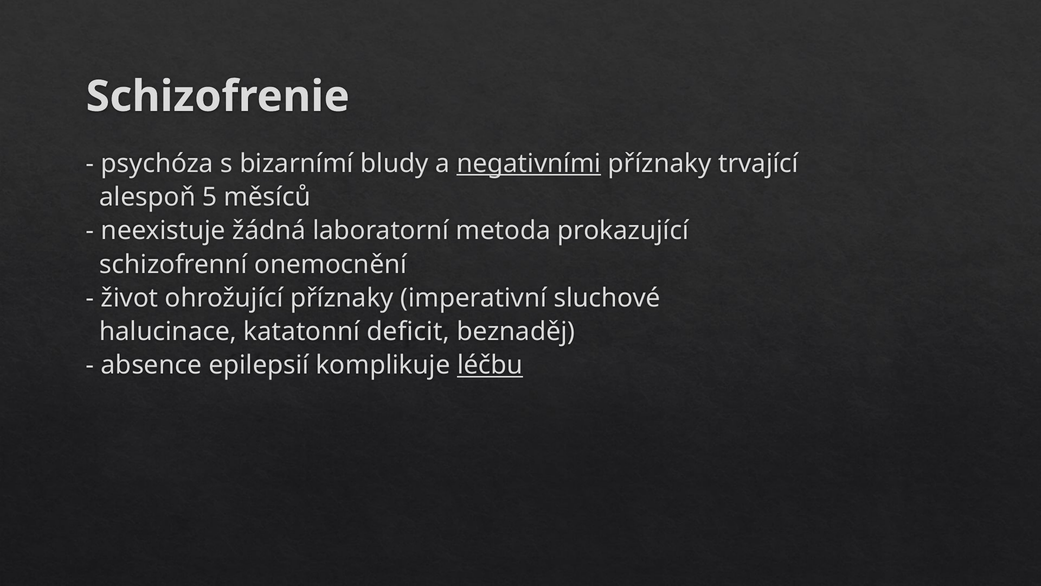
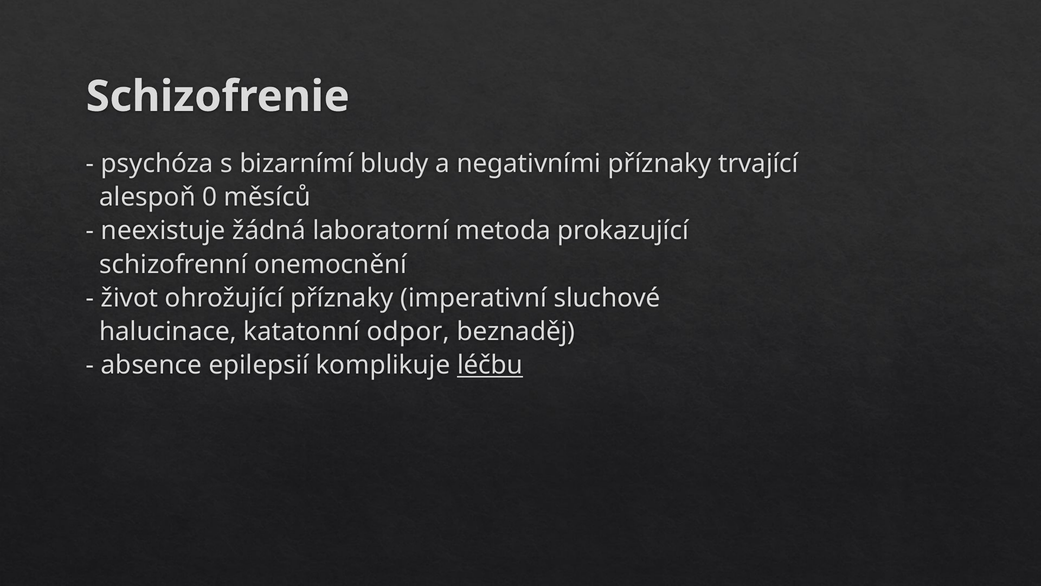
negativními underline: present -> none (529, 163)
5: 5 -> 0 (210, 197)
deficit: deficit -> odpor (408, 331)
